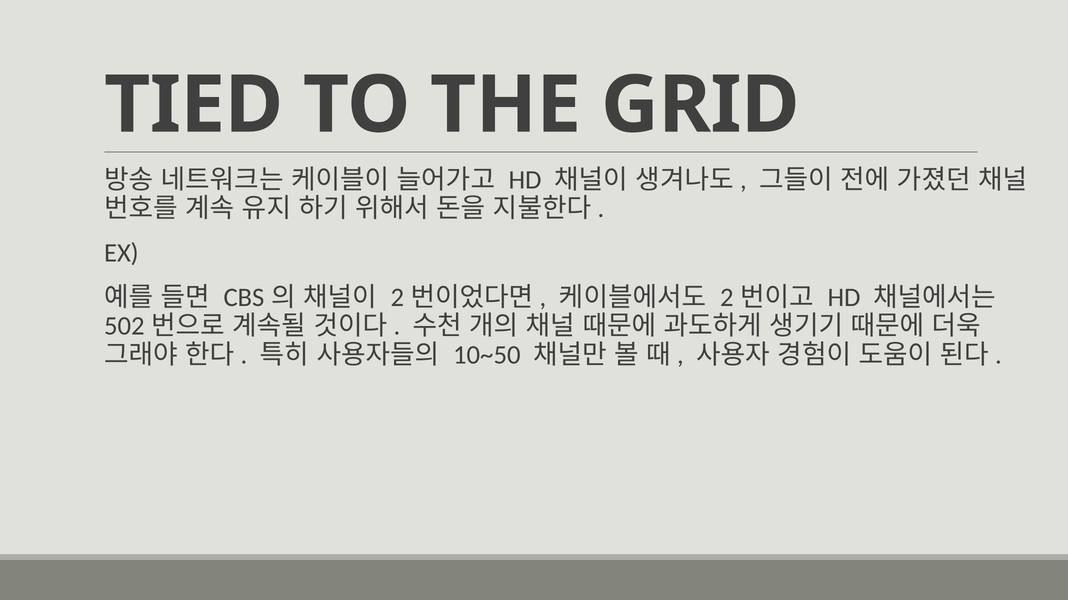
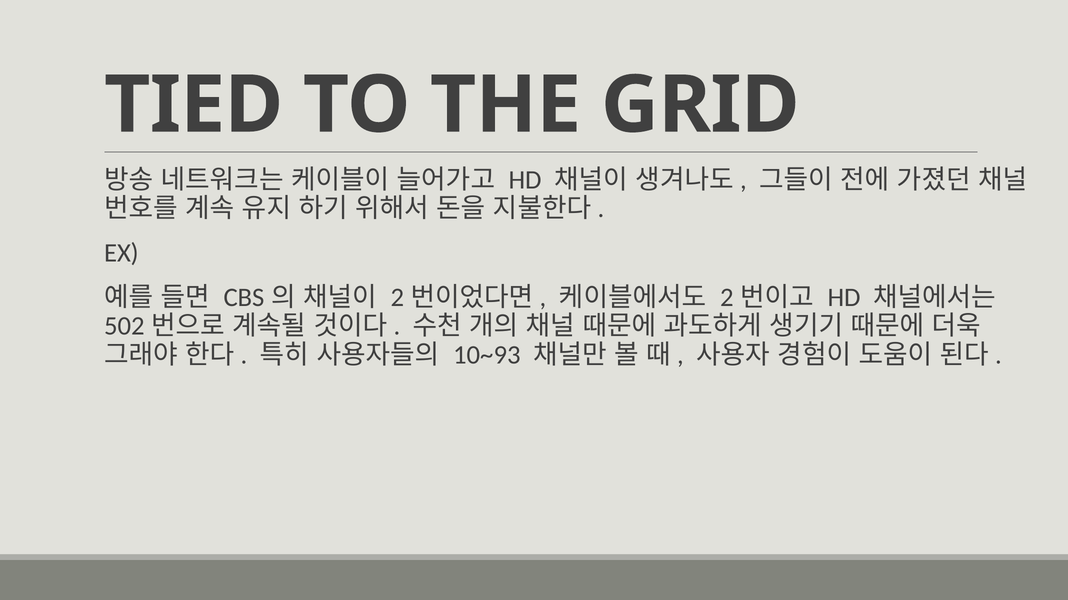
10~50: 10~50 -> 10~93 (487, 355)
